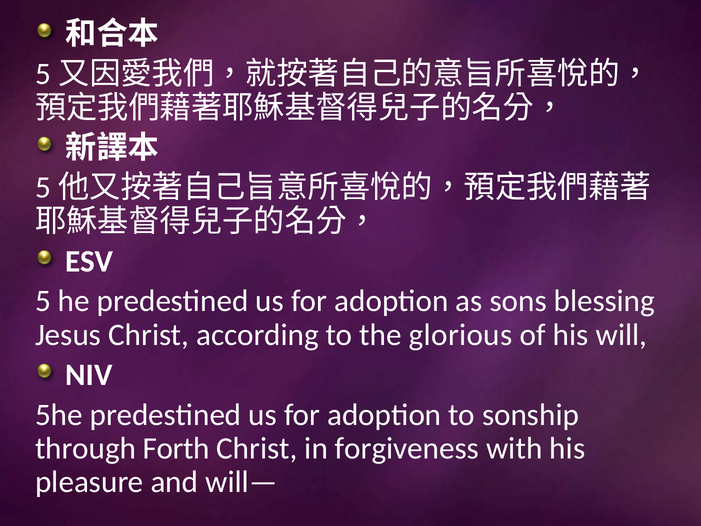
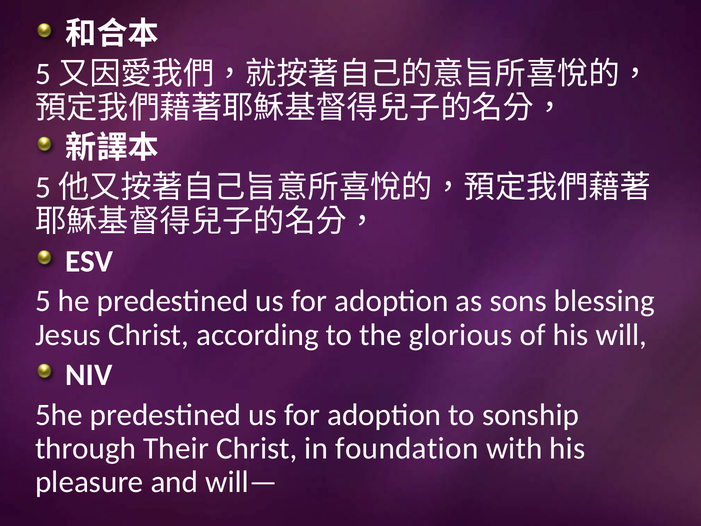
Forth: Forth -> Their (176, 448)
forgiveness: forgiveness -> foundation (407, 448)
